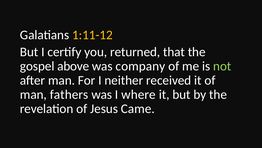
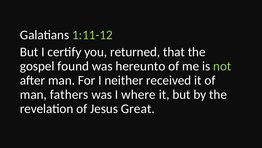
1:11-12 colour: yellow -> light green (92, 35)
above: above -> found (73, 66)
company: company -> hereunto (140, 66)
Came: Came -> Great (138, 108)
